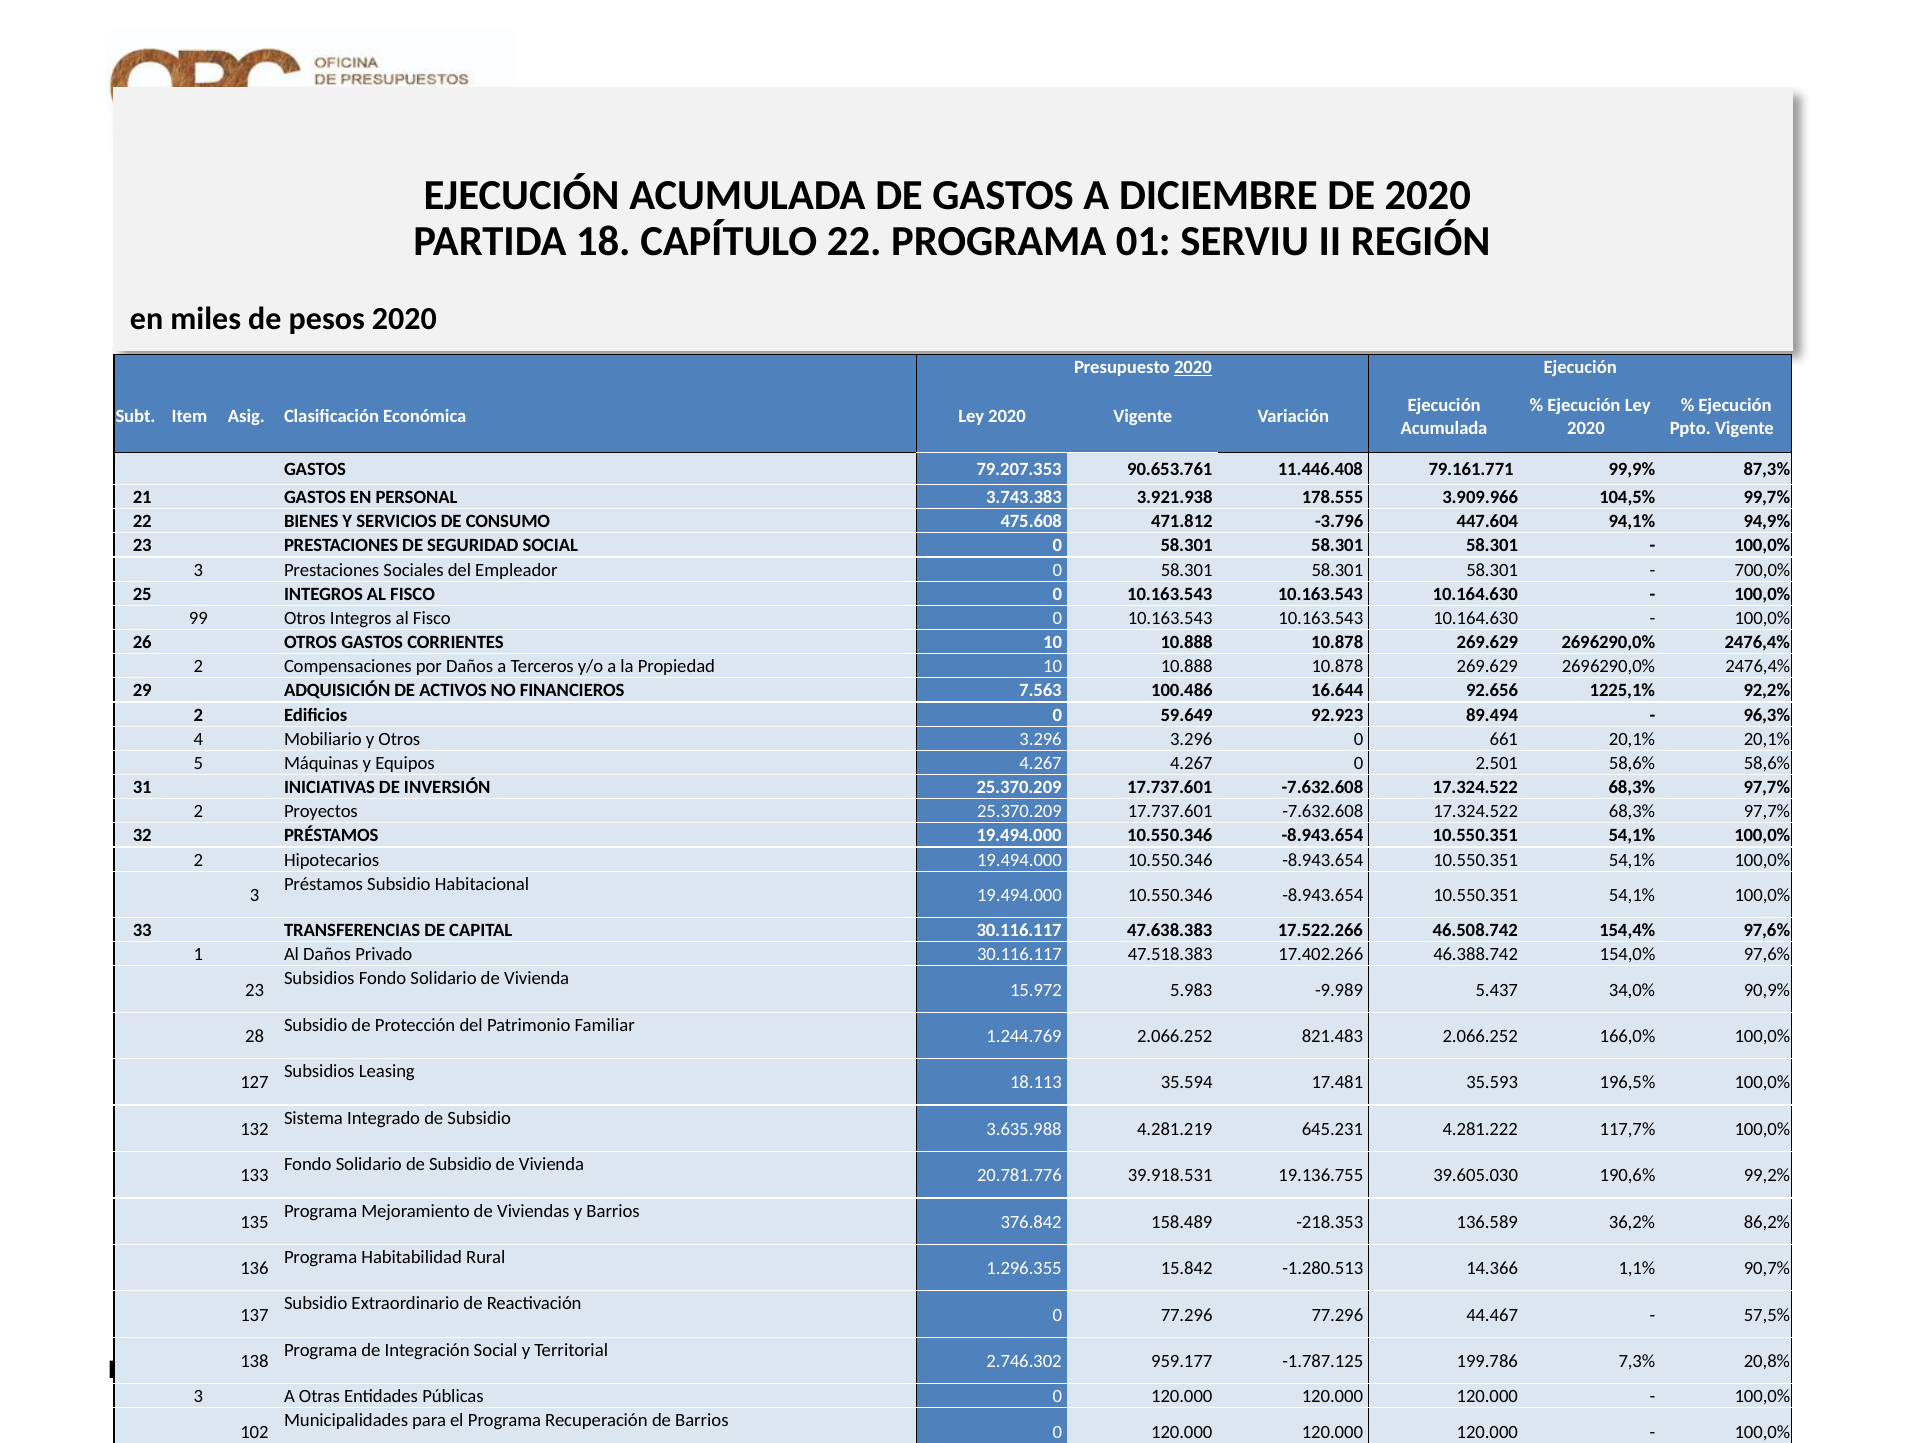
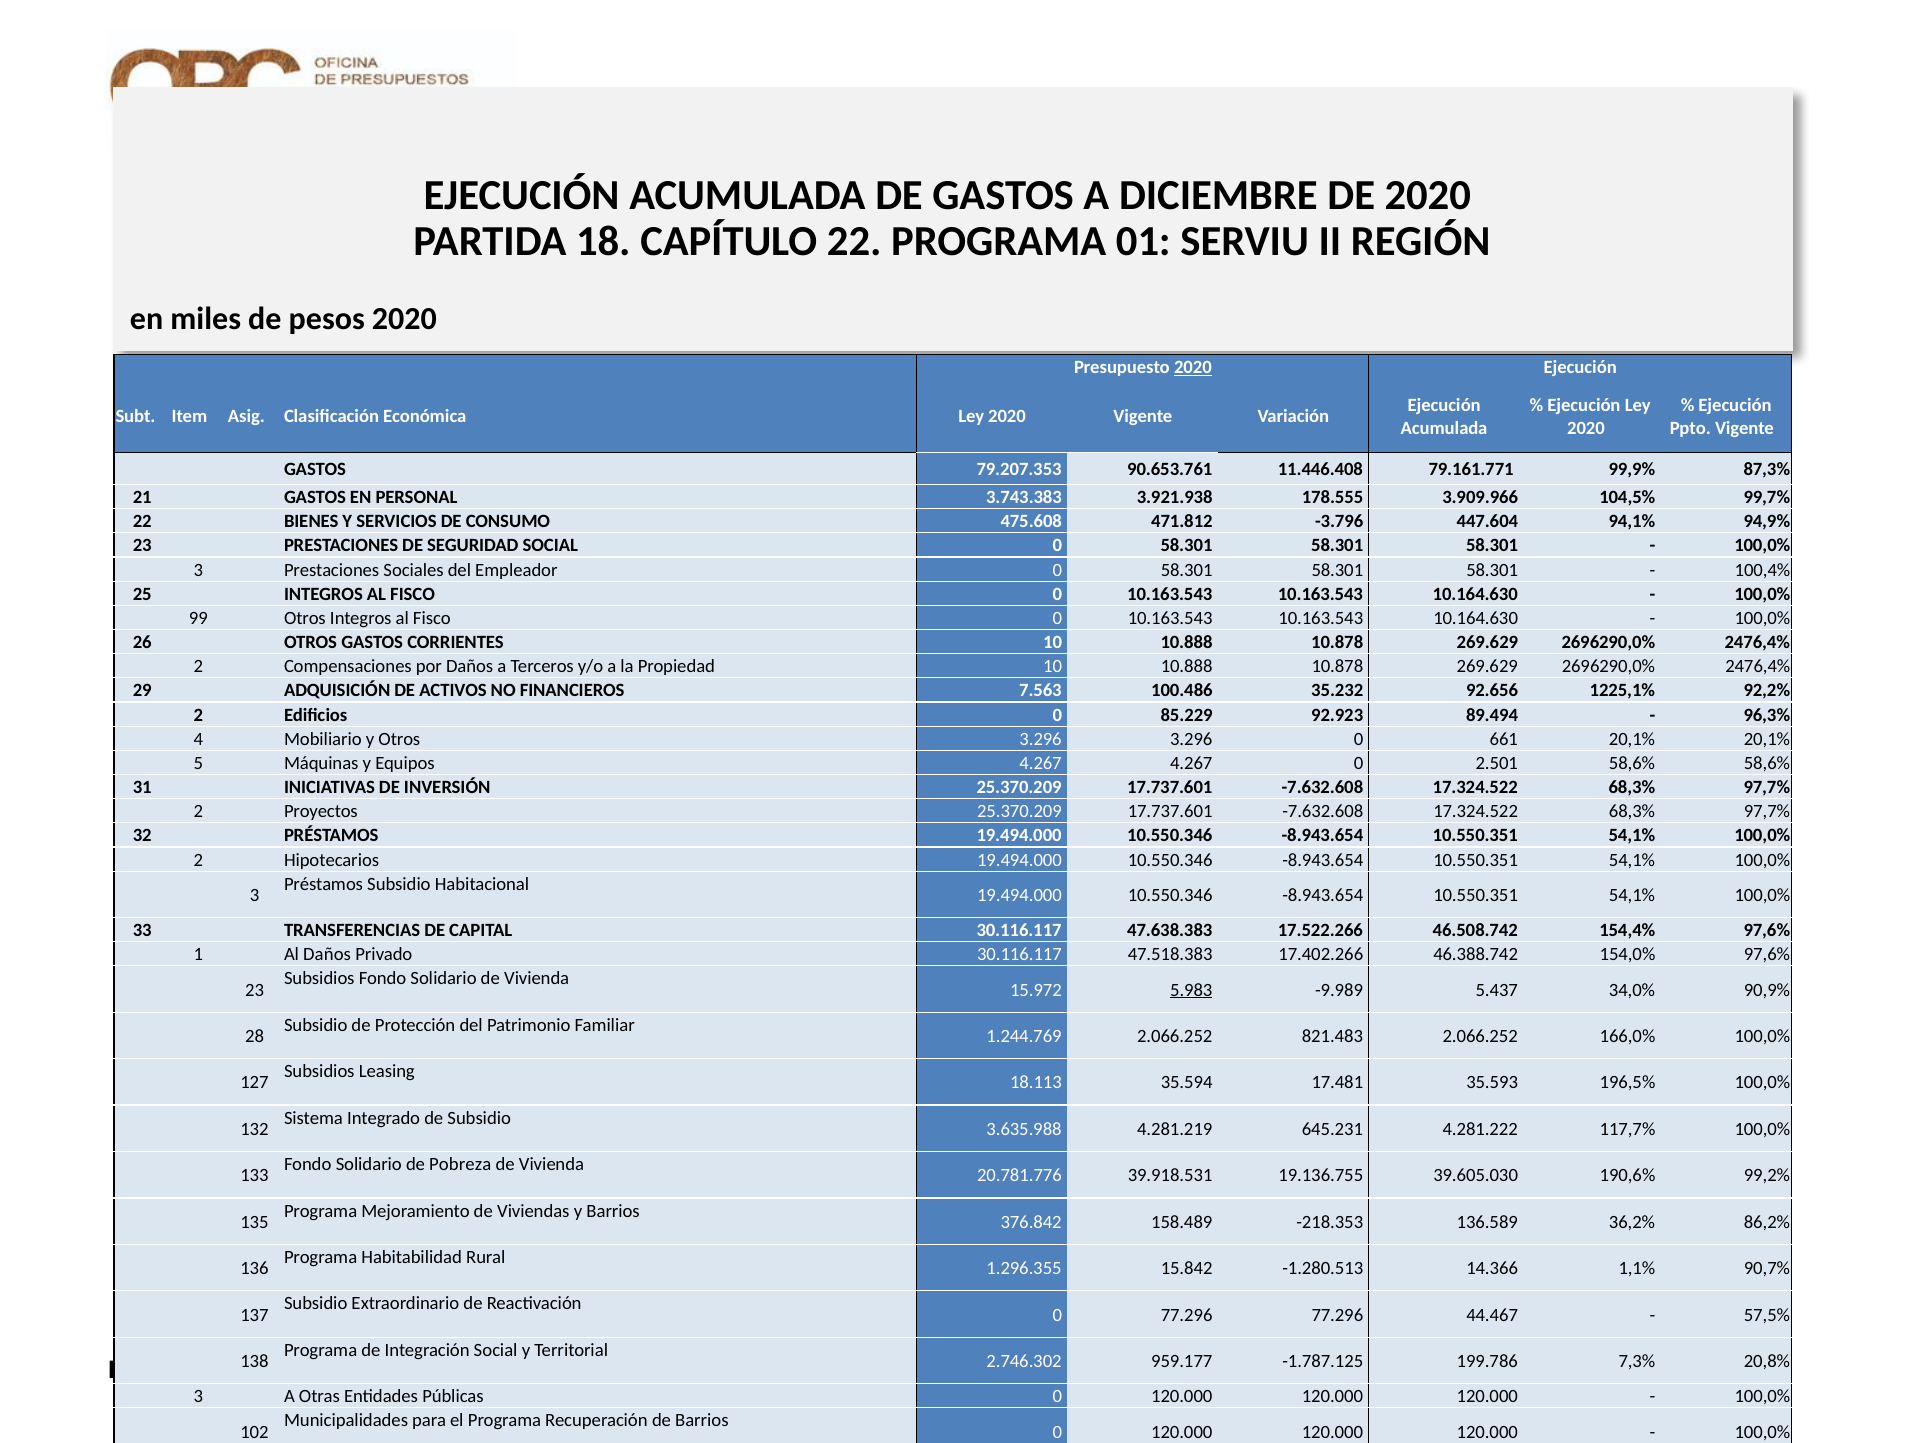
700,0%: 700,0% -> 100,4% (1762, 570)
16.644: 16.644 -> 35.232 (1337, 691)
59.649: 59.649 -> 85.229 (1187, 715)
5.983 underline: none -> present (1191, 990)
Solidario de Subsidio: Subsidio -> Pobreza (460, 1164)
